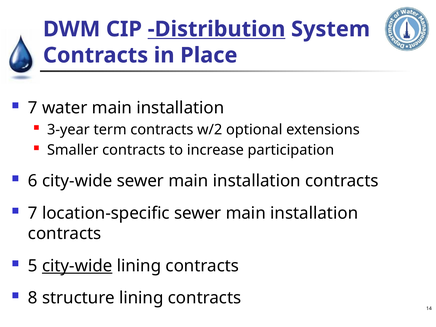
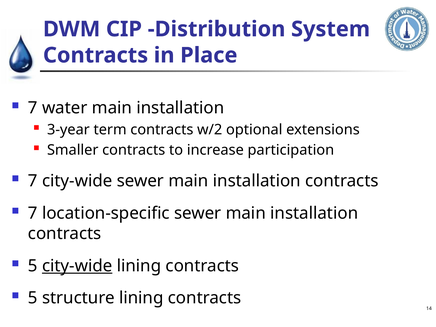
Distribution underline: present -> none (217, 29)
6: 6 -> 7 (33, 181)
8: 8 -> 5 (33, 298)
